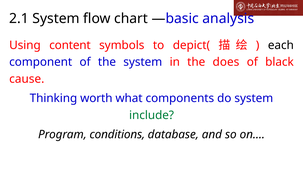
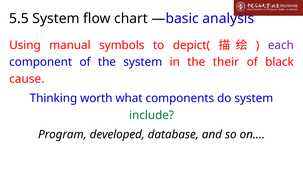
2.1: 2.1 -> 5.5 (19, 18)
content: content -> manual (70, 45)
each colour: black -> purple (281, 45)
does: does -> their (226, 62)
conditions: conditions -> developed (117, 134)
